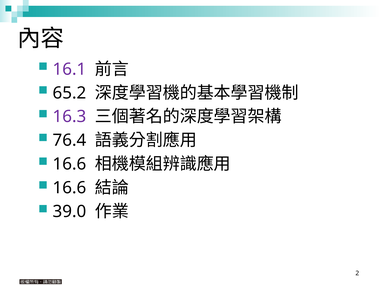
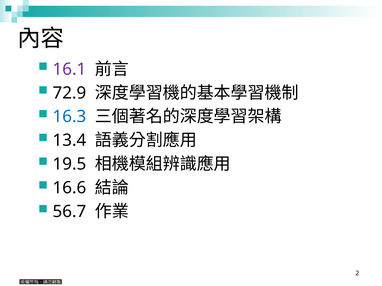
65.2: 65.2 -> 72.9 (69, 93)
16.3 colour: purple -> blue (69, 117)
76.4: 76.4 -> 13.4 (69, 141)
16.6: 16.6 -> 19.5 (69, 164)
39.0: 39.0 -> 56.7 (69, 212)
